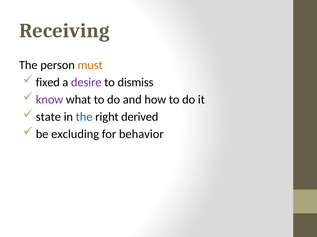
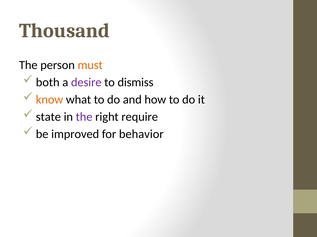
Receiving: Receiving -> Thousand (64, 31)
fixed: fixed -> both (48, 83)
know colour: purple -> orange (50, 100)
the colour: blue -> purple (84, 117)
derived: derived -> require (140, 117)
excluding: excluding -> improved (75, 134)
